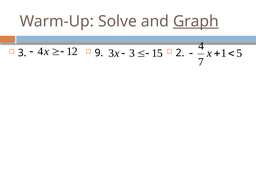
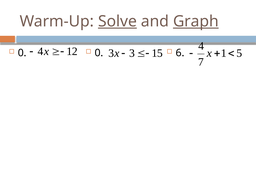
Solve underline: none -> present (117, 21)
3: 3 -> 0 (22, 53)
9: 9 -> 0 (99, 53)
2: 2 -> 6 (180, 53)
